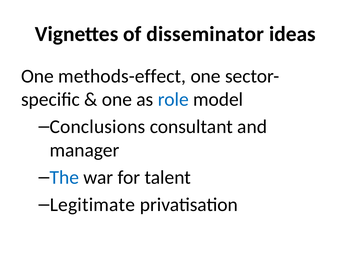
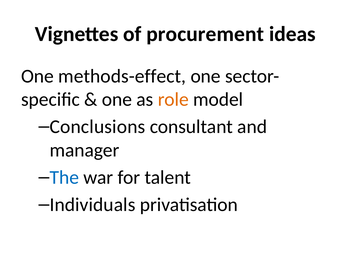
disseminator: disseminator -> procurement (205, 34)
role colour: blue -> orange (173, 100)
Legitimate: Legitimate -> Individuals (92, 205)
